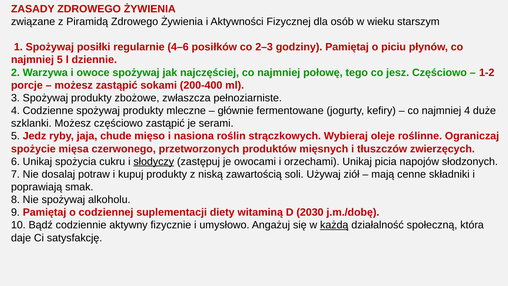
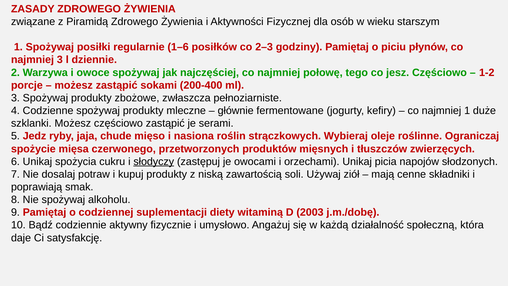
4–6: 4–6 -> 1–6 (178, 47)
najmniej 5: 5 -> 3 (60, 60)
najmniej 4: 4 -> 1 (467, 111)
2030: 2030 -> 2003 (310, 212)
każdą underline: present -> none (334, 225)
